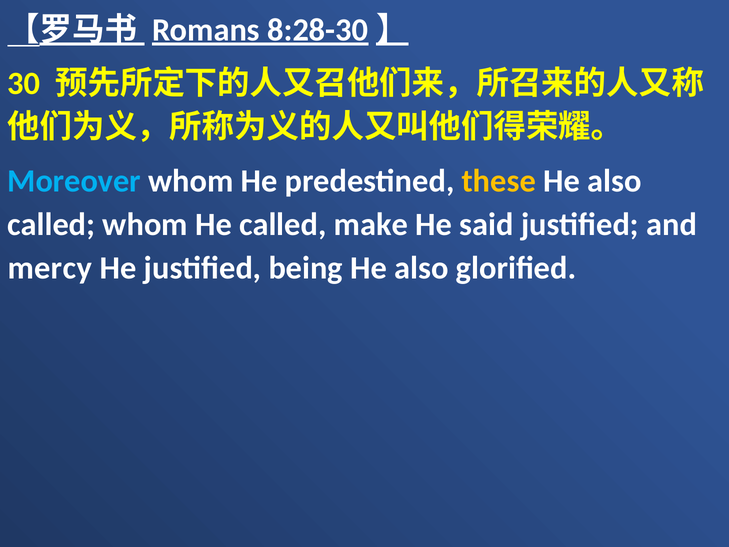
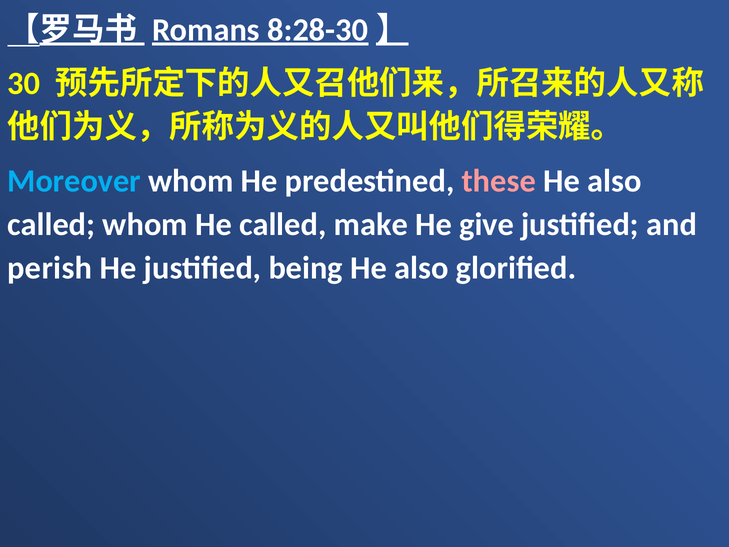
these colour: yellow -> pink (499, 181)
said: said -> give (487, 224)
mercy: mercy -> perish (50, 268)
